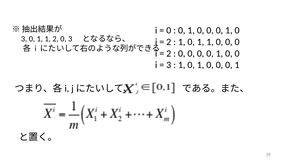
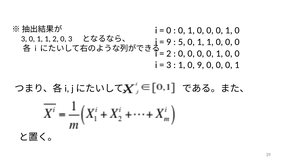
2: 2 -> 9 (169, 42)
1: 1 -> 5 (182, 42)
1: 1 -> 9 (201, 65)
